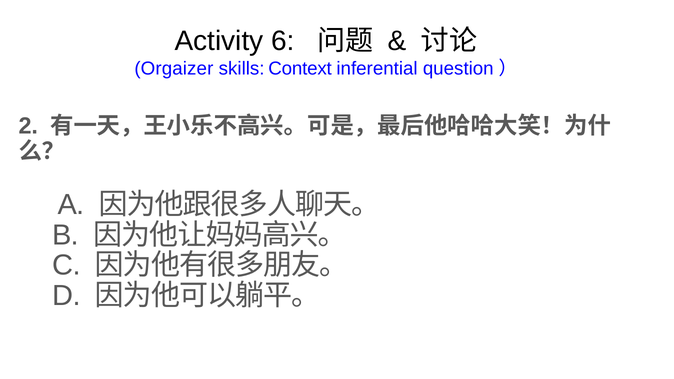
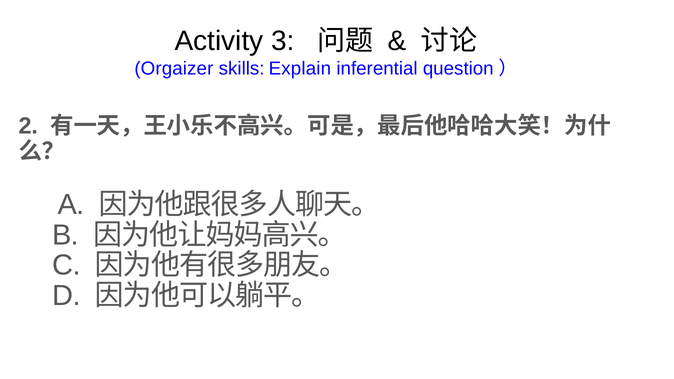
6: 6 -> 3 (283, 41)
Context: Context -> Explain (300, 69)
